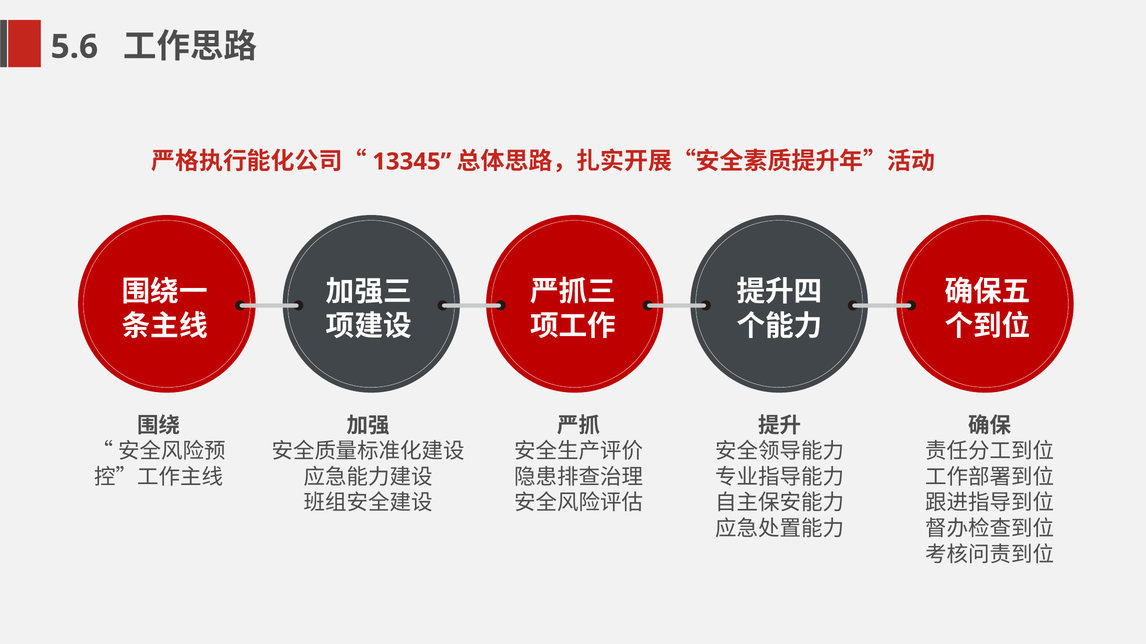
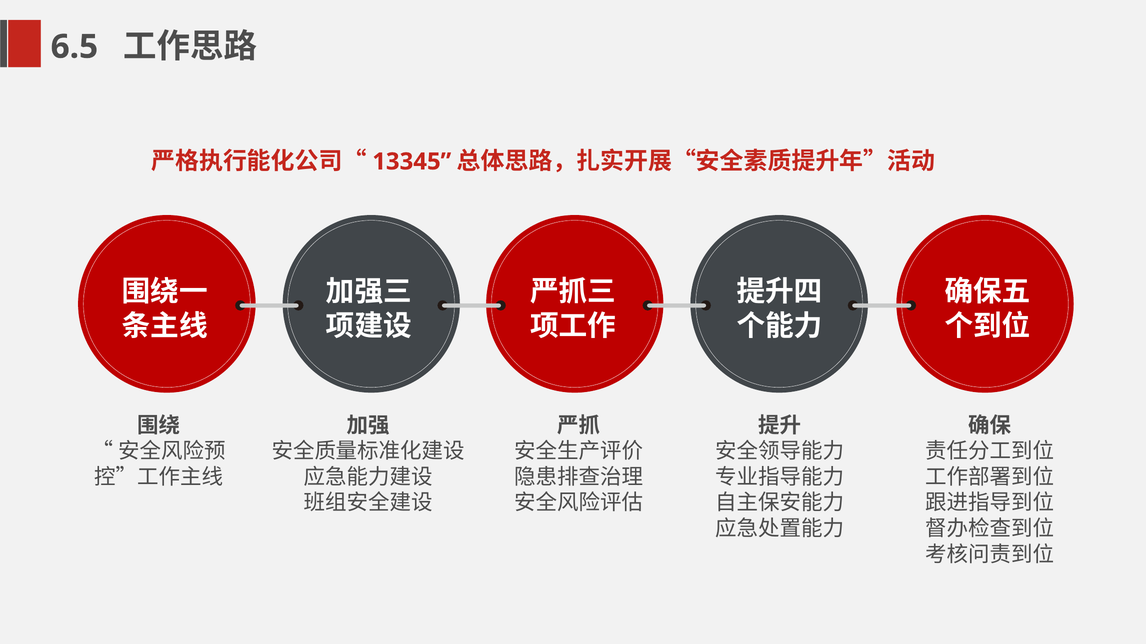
5.6: 5.6 -> 6.5 (74, 47)
